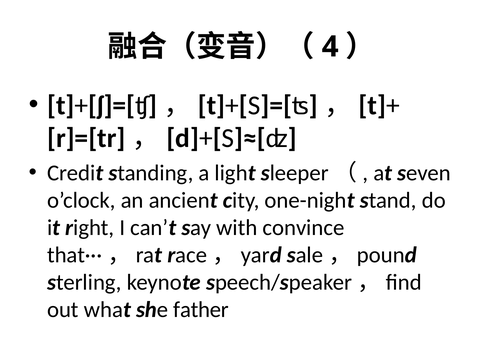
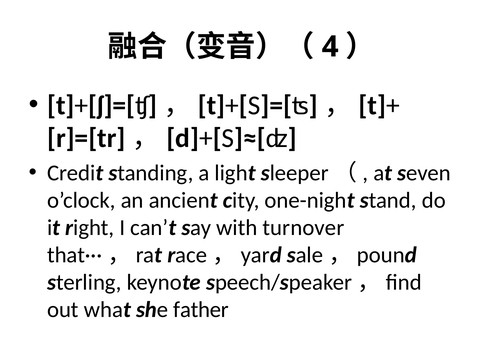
convince: convince -> turnover (303, 228)
